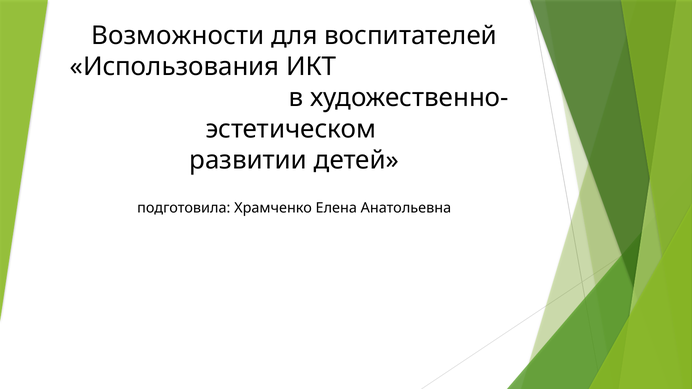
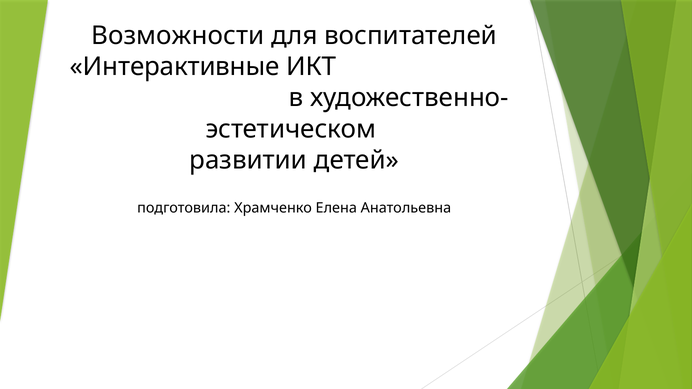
Использования: Использования -> Интерактивные (175, 67)
